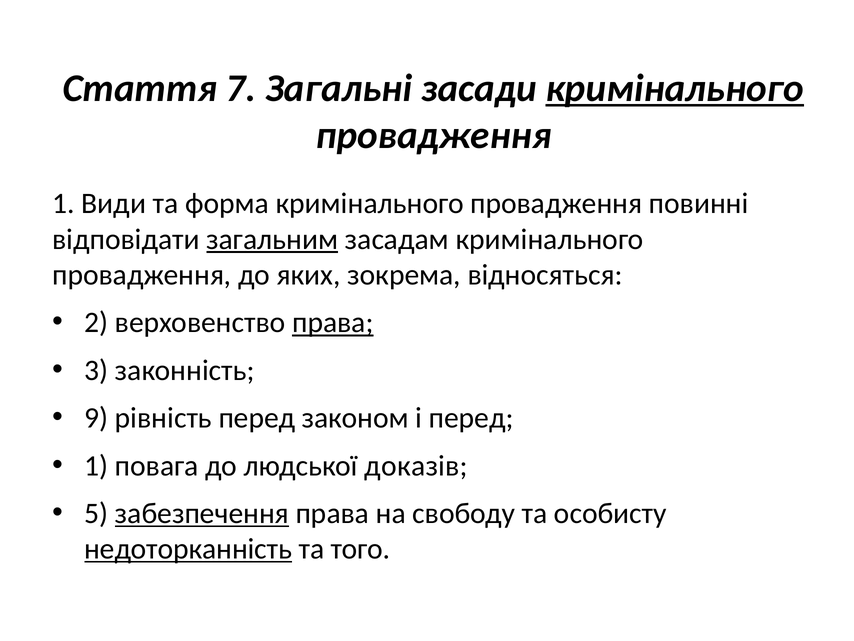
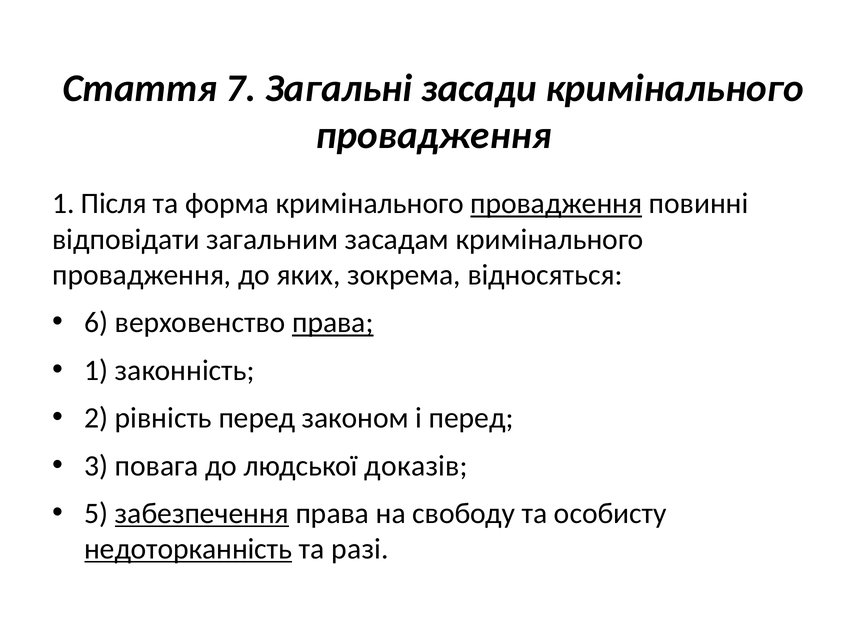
кримінального underline: present -> none (675, 88)
Види: Види -> Після (114, 204)
провадження underline: none -> present (556, 204)
загальним underline: present -> none (272, 239)
2: 2 -> 6 (96, 322)
3: 3 -> 1 (96, 370)
9: 9 -> 2 (96, 418)
1: 1 -> 3 (96, 465)
того: того -> разі (360, 549)
